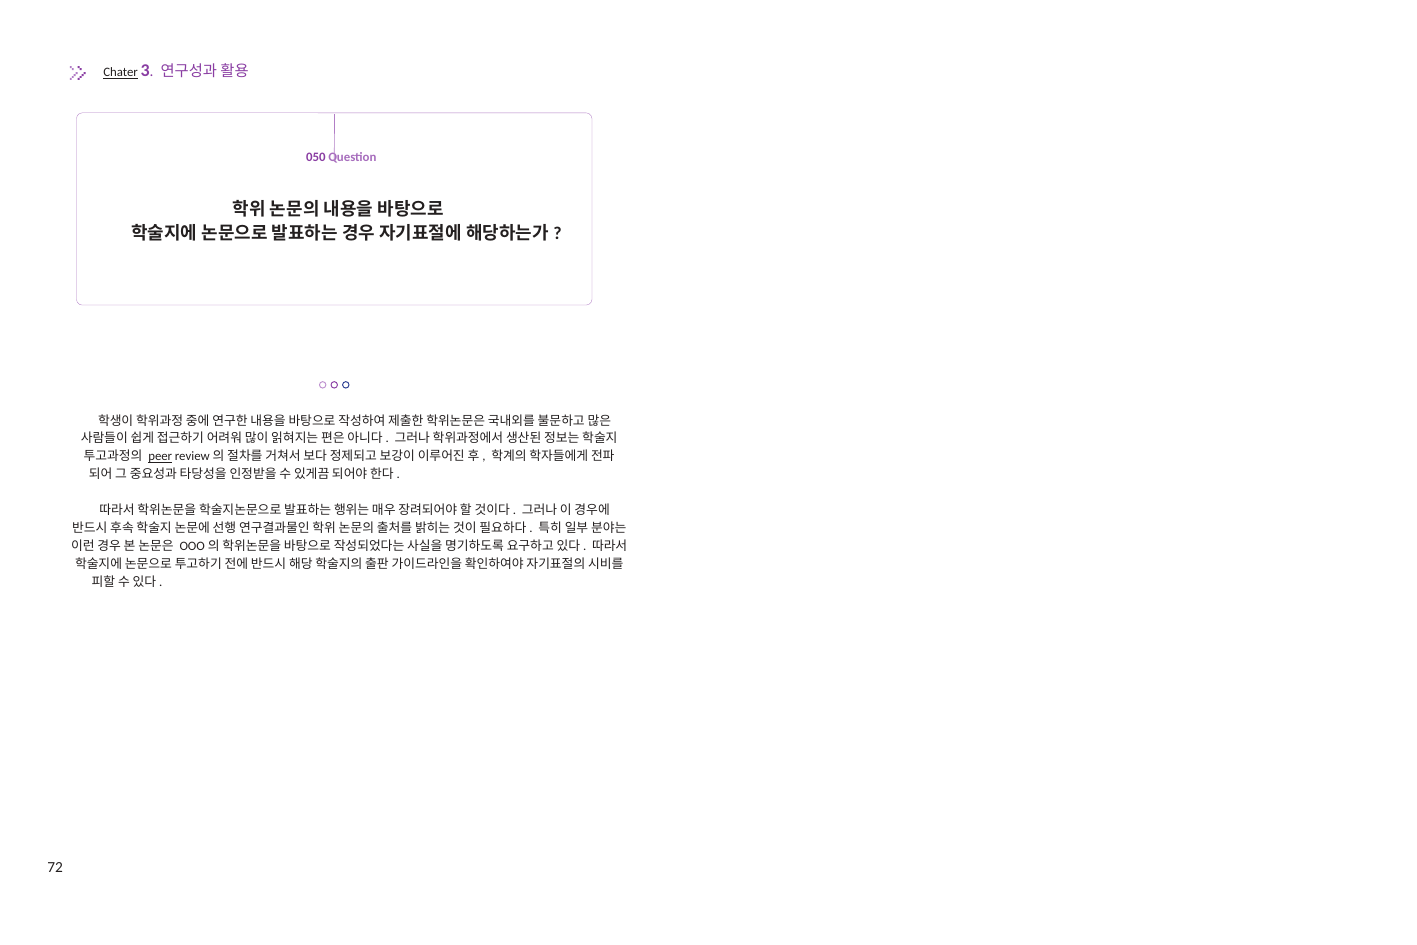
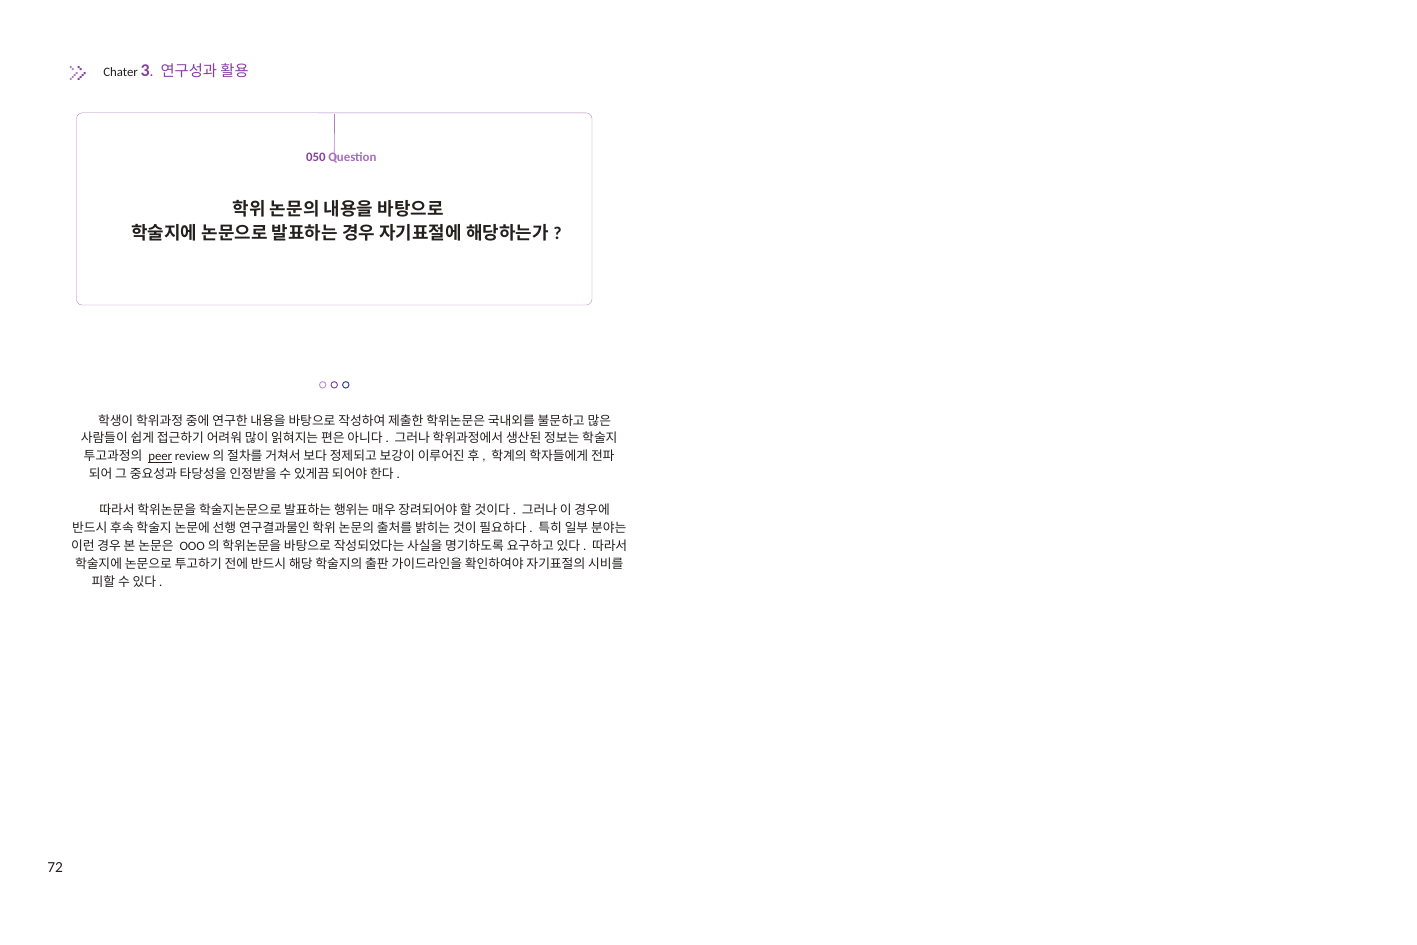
Chater underline: present -> none (121, 73)
